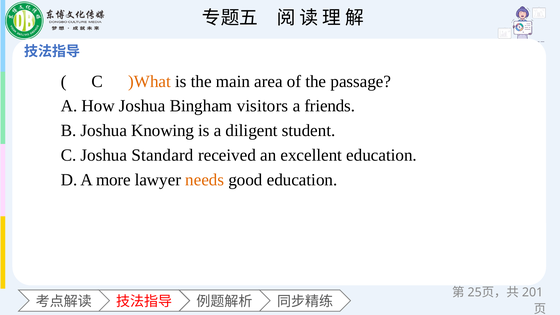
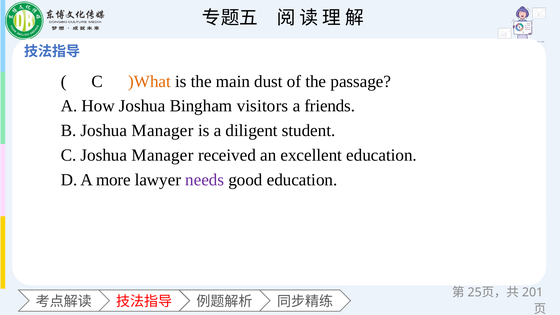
area: area -> dust (268, 81)
B Joshua Knowing: Knowing -> Manager (163, 131)
C Joshua Standard: Standard -> Manager (163, 155)
needs colour: orange -> purple (205, 180)
